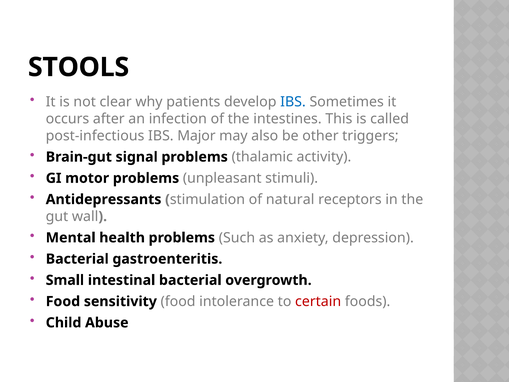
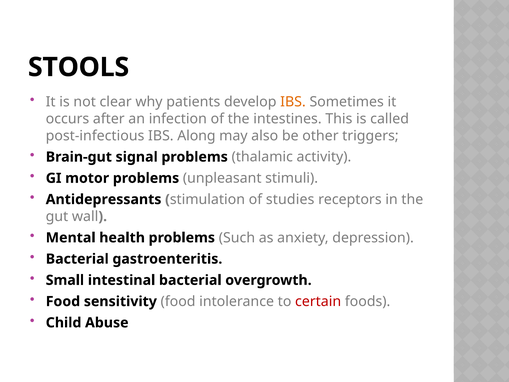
IBS colour: blue -> orange (293, 102)
Major: Major -> Along (196, 136)
natural: natural -> studies (290, 199)
